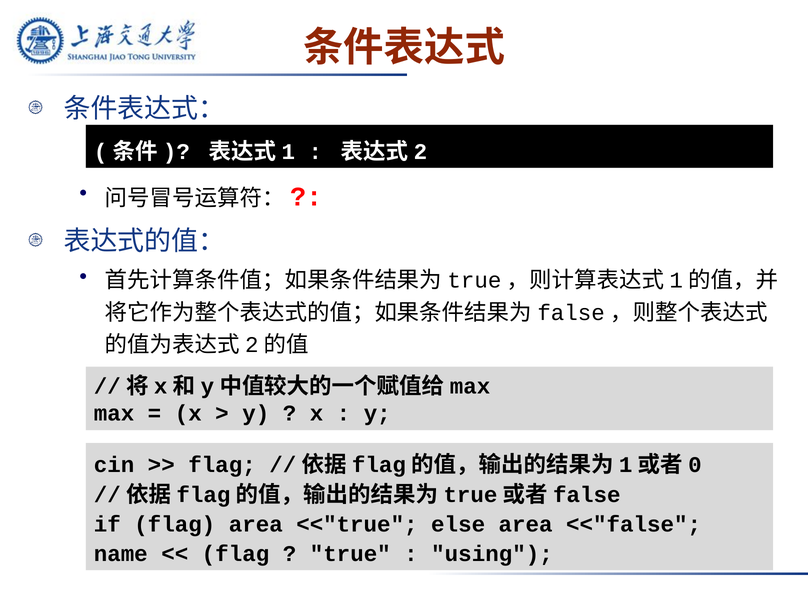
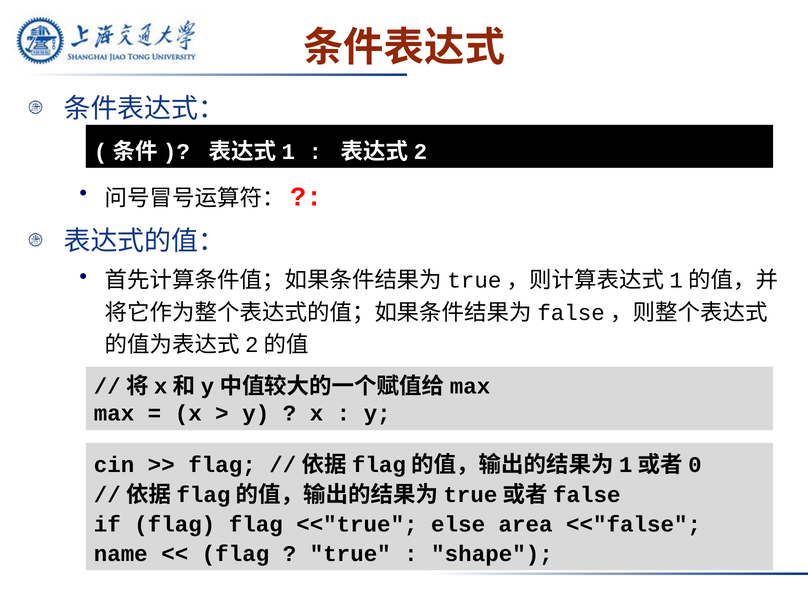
flag area: area -> flag (256, 524)
using: using -> shape (492, 554)
